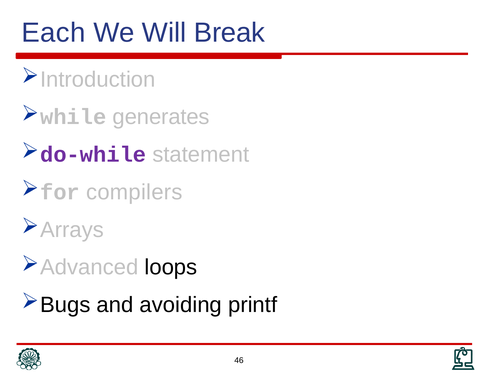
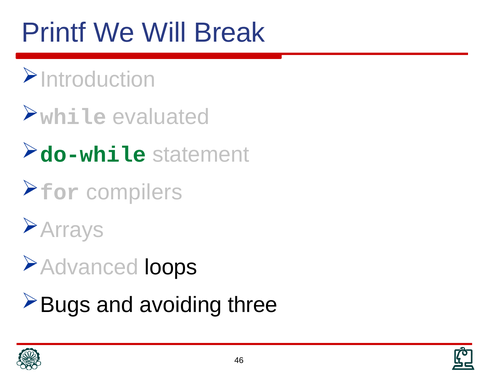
Each: Each -> Printf (54, 33)
generates: generates -> evaluated (161, 117)
do-while colour: purple -> green (93, 154)
printf: printf -> three (253, 305)
